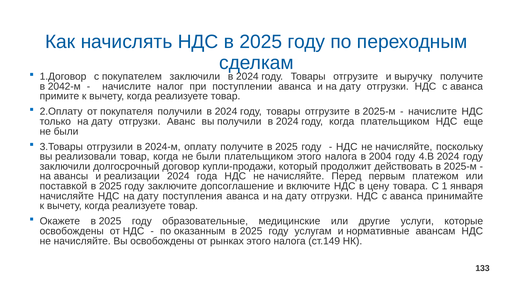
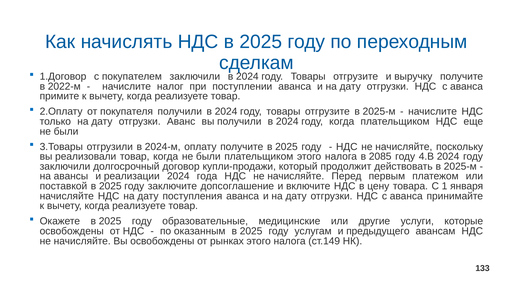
2042-м: 2042-м -> 2022-м (64, 86)
2004: 2004 -> 2085 (380, 156)
нормативные: нормативные -> предыдущего (378, 231)
